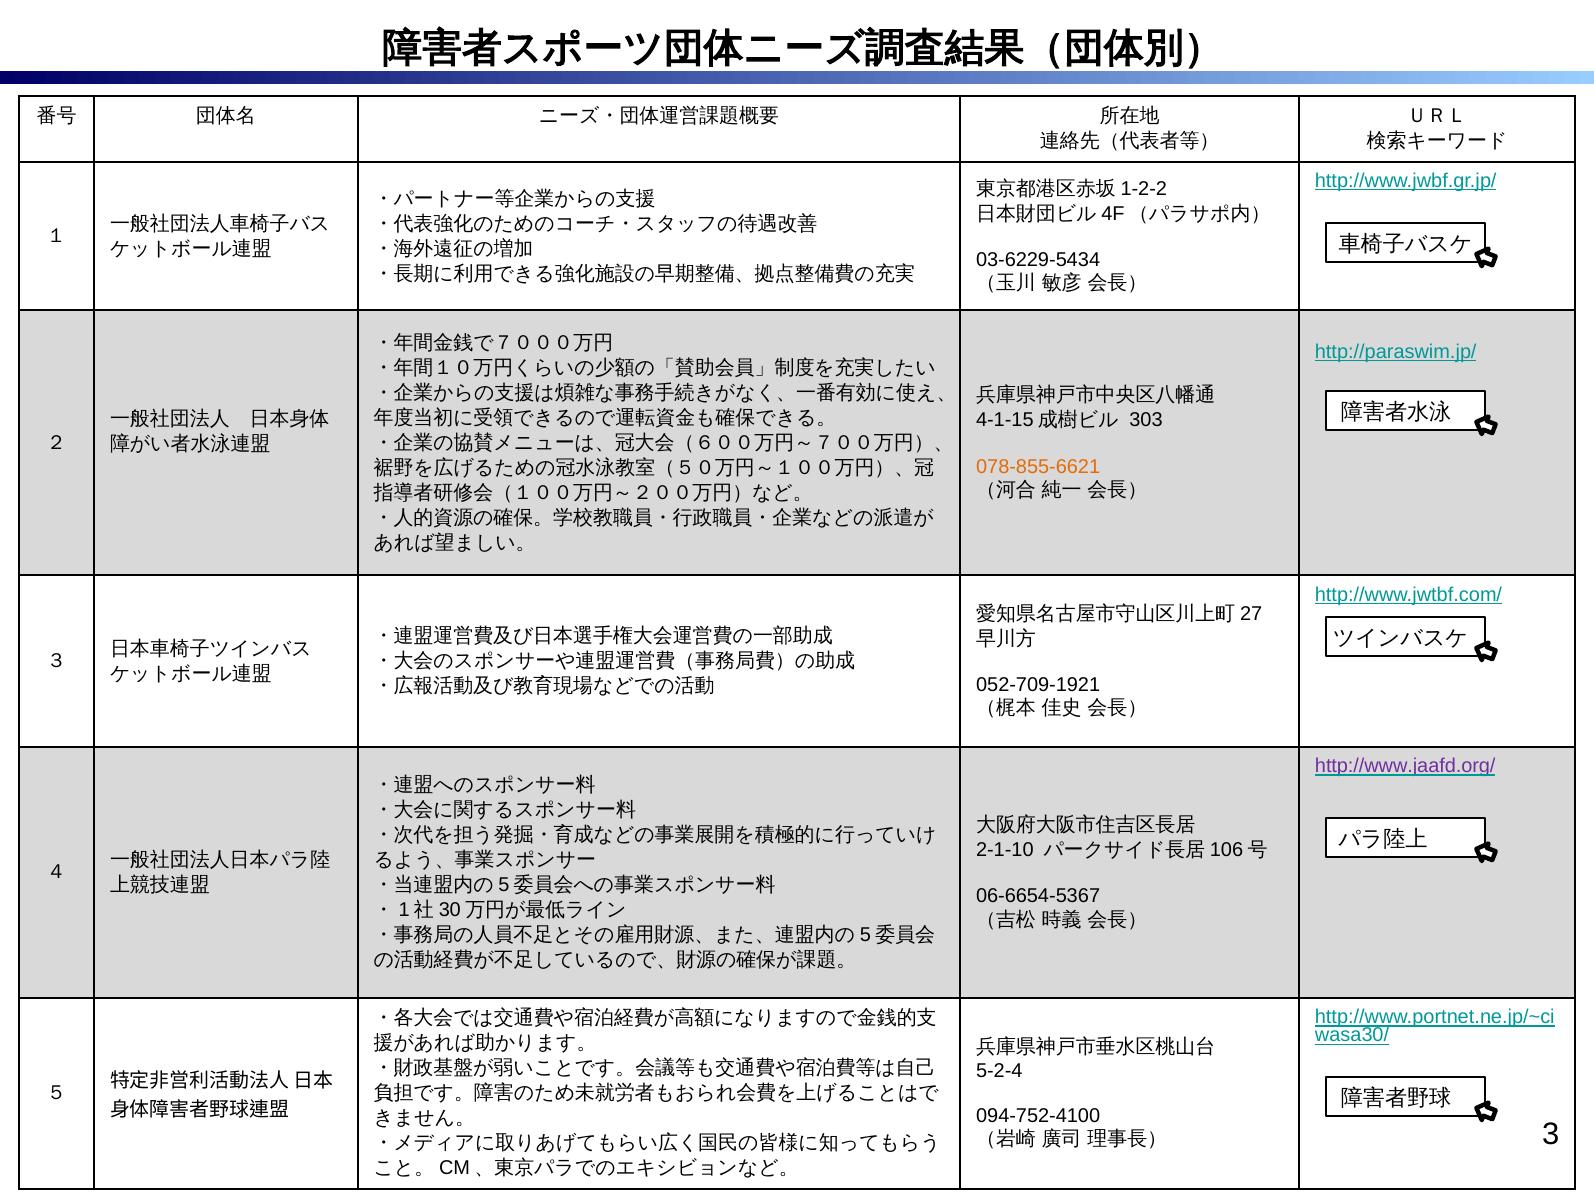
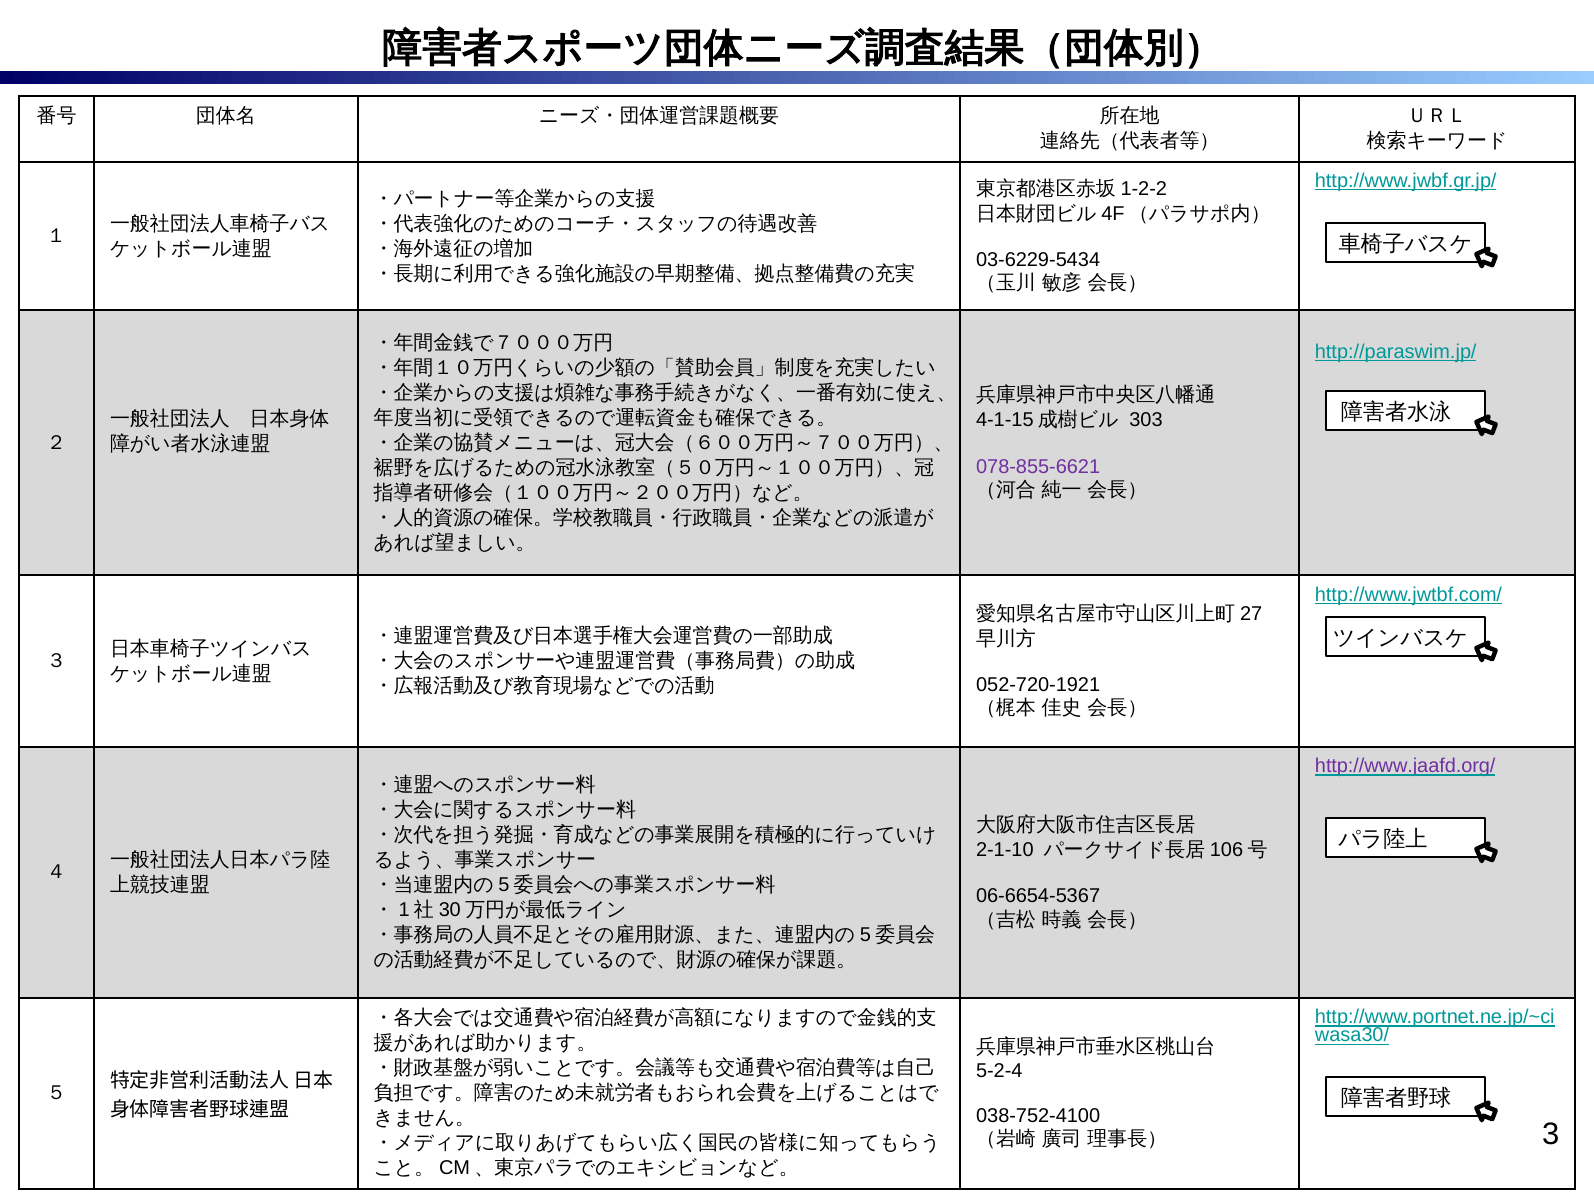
078-855-6621 colour: orange -> purple (1038, 466)
052-709-1921: 052-709-1921 -> 052-720-1921 (1038, 685)
094-752-4100: 094-752-4100 -> 038-752-4100 (1038, 1115)
